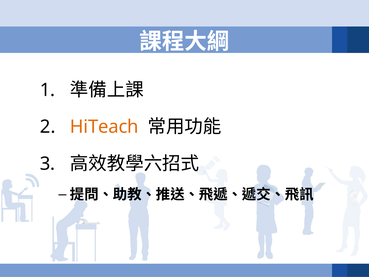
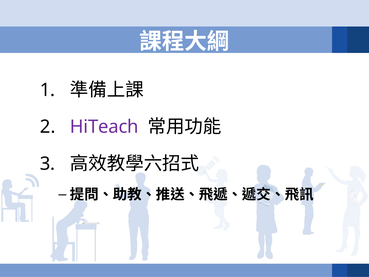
HiTeach colour: orange -> purple (104, 127)
